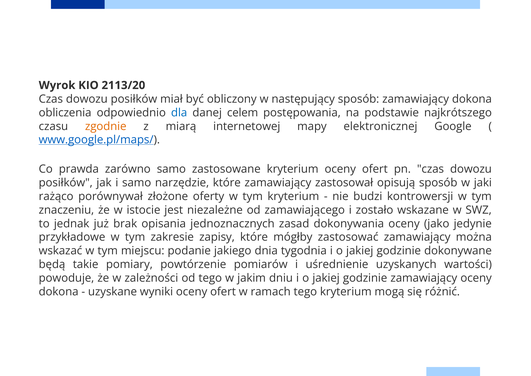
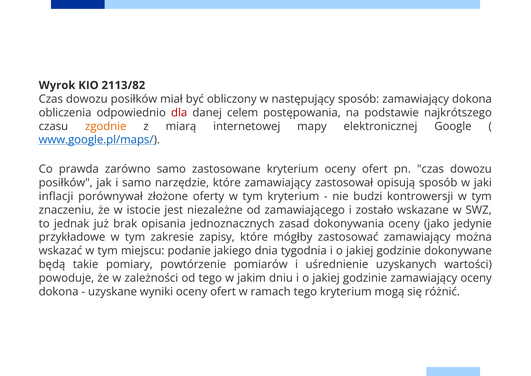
2113/20: 2113/20 -> 2113/82 (123, 85)
dla colour: blue -> red (179, 112)
rażąco: rażąco -> inflacji (56, 196)
